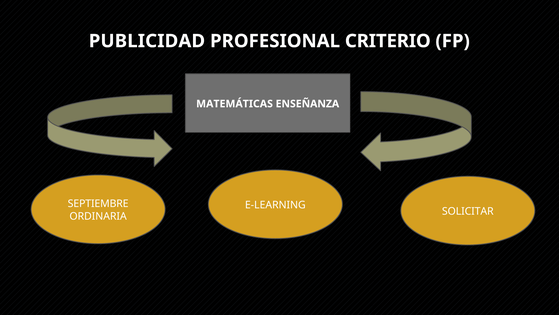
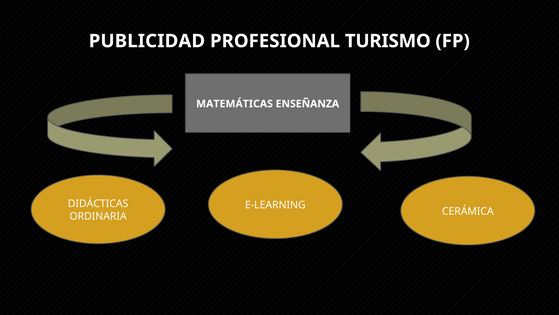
CRITERIO: CRITERIO -> TURISMO (388, 41)
SEPTIEMBRE: SEPTIEMBRE -> DIDÁCTICAS (98, 203)
SOLICITAR: SOLICITAR -> CERÁMICA (468, 211)
